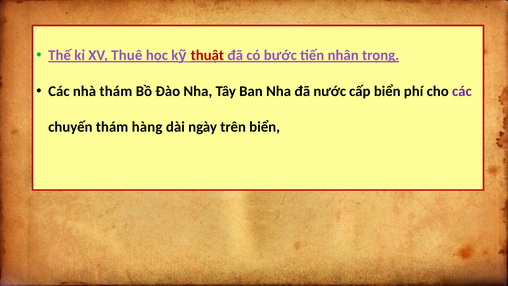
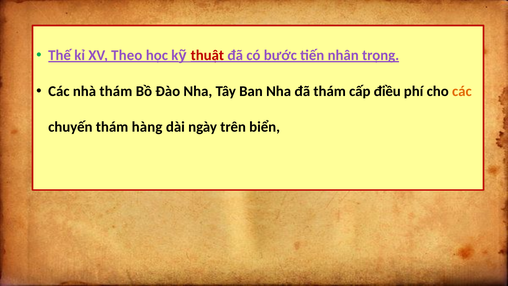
Thuê: Thuê -> Theo (127, 55)
đã nước: nước -> thám (330, 91)
cấp biển: biển -> điều (387, 91)
các colour: purple -> orange (462, 91)
